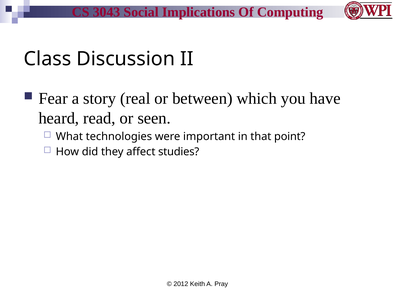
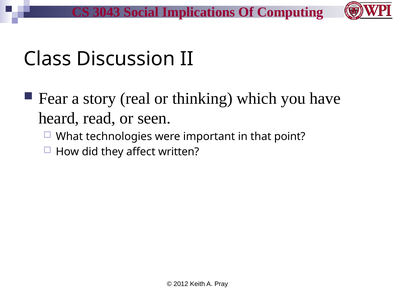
between: between -> thinking (202, 99)
studies: studies -> written (179, 152)
